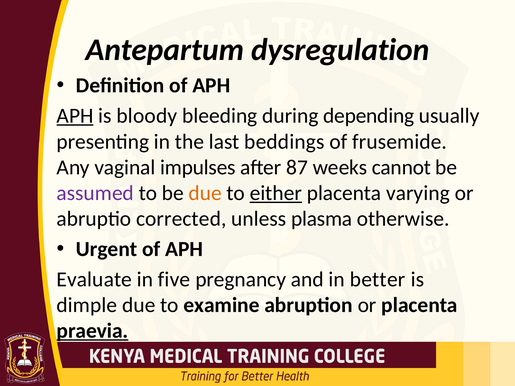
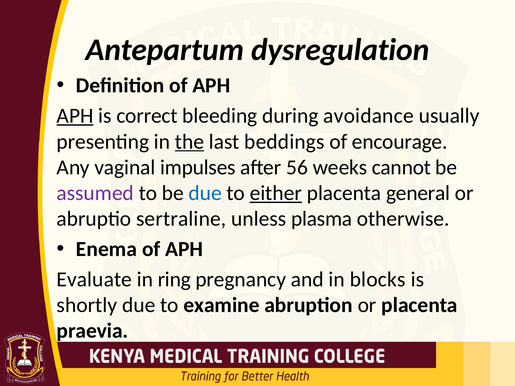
bloody: bloody -> correct (147, 116)
depending: depending -> avoidance (369, 116)
the underline: none -> present (189, 142)
frusemide: frusemide -> encourage (400, 142)
87: 87 -> 56 (297, 167)
due colour: orange -> blue (205, 193)
varying: varying -> general (418, 193)
corrected: corrected -> sertraline (181, 219)
Urgent: Urgent -> Enema (107, 249)
five: five -> ring (174, 280)
better: better -> blocks (378, 280)
dimple: dimple -> shortly (87, 305)
praevia underline: present -> none (92, 331)
